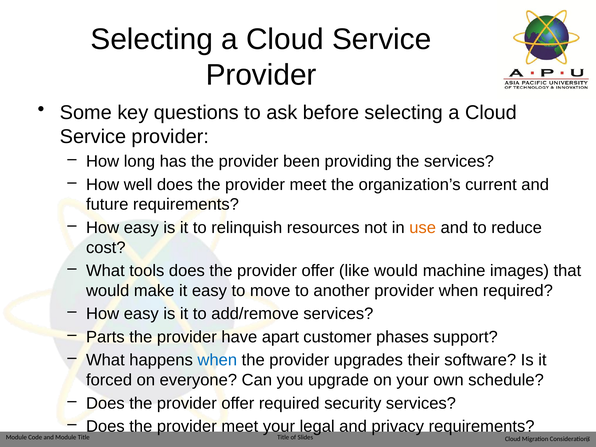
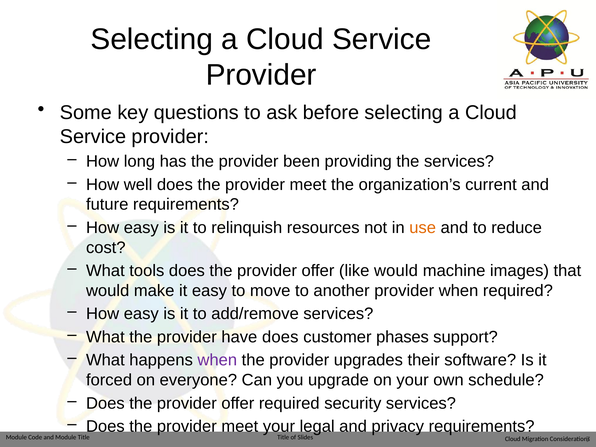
Parts: Parts -> What (105, 337)
have apart: apart -> does (280, 337)
when colour: blue -> purple (217, 360)
